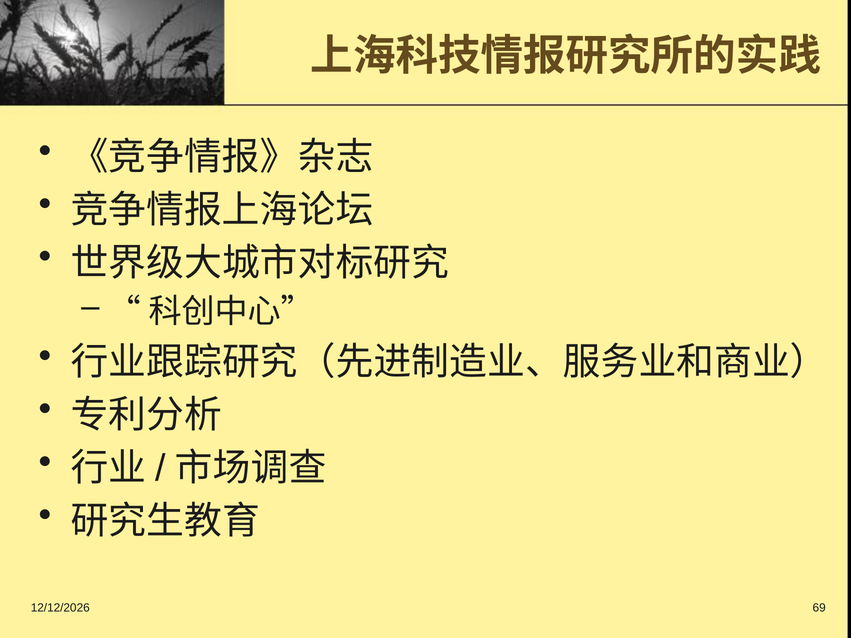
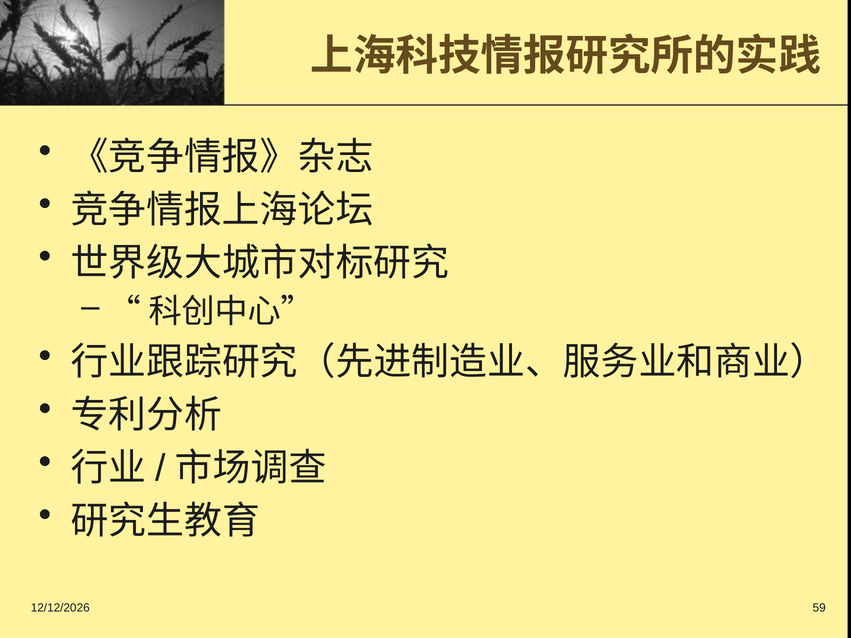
69: 69 -> 59 (819, 608)
